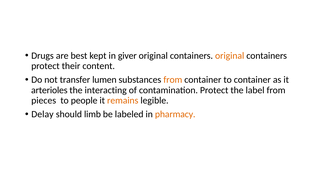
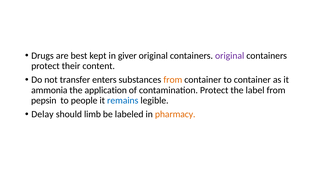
original colour: orange -> purple (230, 56)
lumen: lumen -> enters (104, 80)
arterioles: arterioles -> ammonia (49, 90)
interacting: interacting -> application (106, 90)
pieces: pieces -> pepsin (44, 101)
remains colour: orange -> blue (123, 101)
